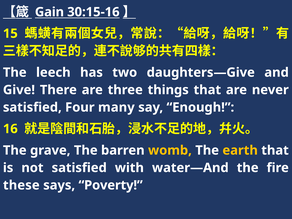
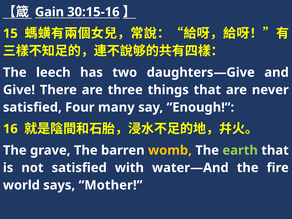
earth colour: yellow -> light green (240, 150)
these: these -> world (21, 185)
Poverty: Poverty -> Mother (110, 185)
